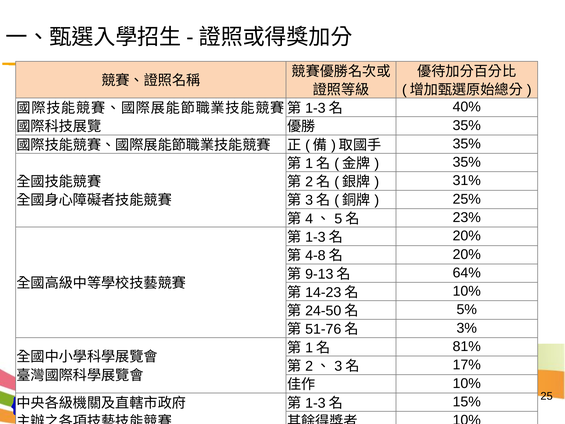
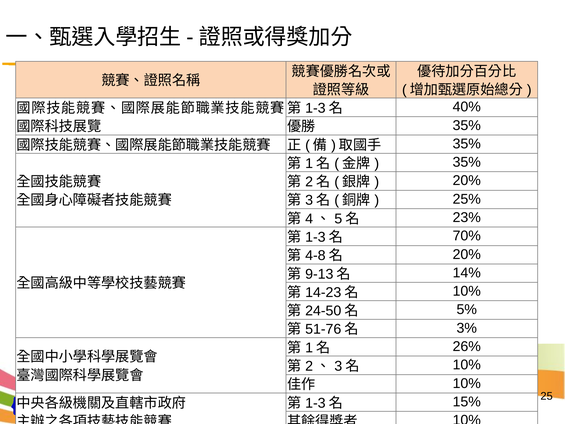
31%: 31% -> 20% (467, 181)
20%: 20% -> 70% (467, 236)
64%: 64% -> 14% (467, 273)
81%: 81% -> 26% (467, 346)
17%: 17% -> 10% (467, 365)
